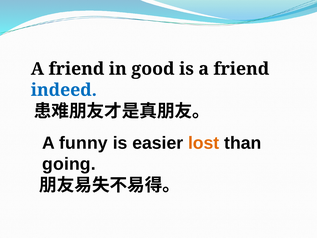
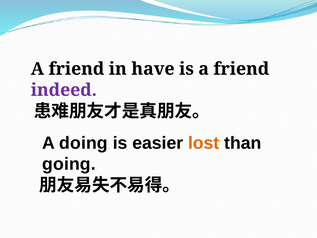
good: good -> have (153, 69)
indeed colour: blue -> purple (64, 90)
funny: funny -> doing (83, 143)
